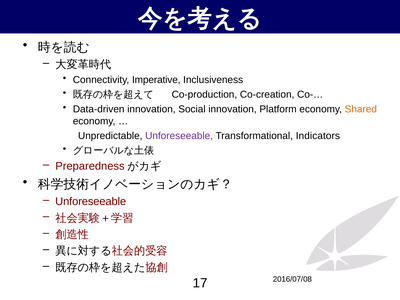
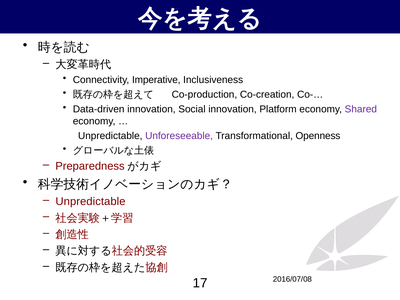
Shared colour: orange -> purple (361, 109)
Indicators: Indicators -> Openness (318, 136)
Unforeseeable: Unforeseeable -> Unpredictable (91, 202)
